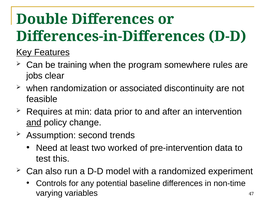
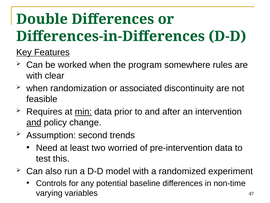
training: training -> worked (72, 65)
jobs: jobs -> with (34, 76)
min underline: none -> present (83, 112)
worked: worked -> worried (123, 147)
